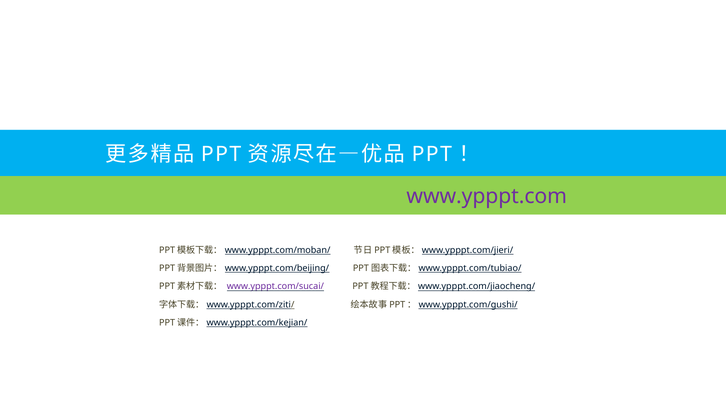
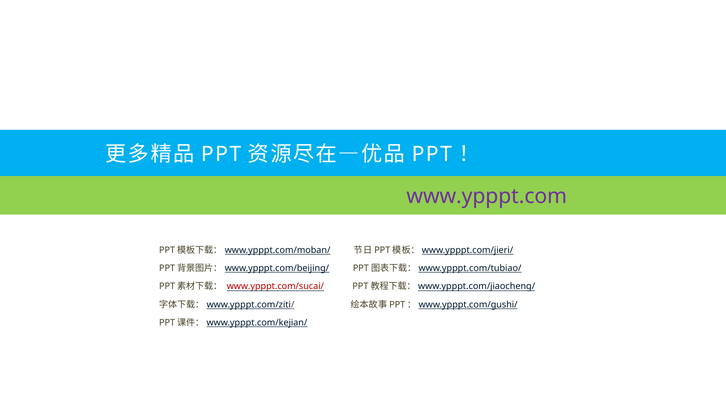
www.ypppt.com/sucai/ colour: purple -> red (275, 287)
